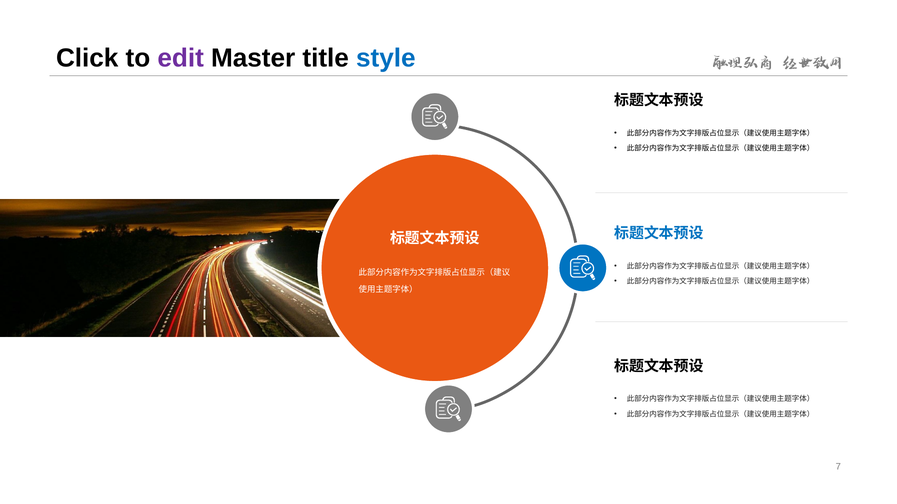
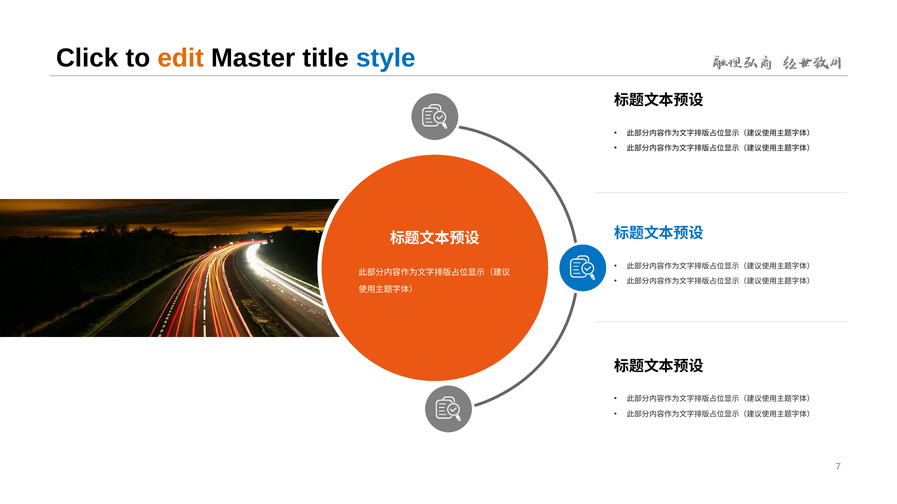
edit colour: purple -> orange (181, 58)
